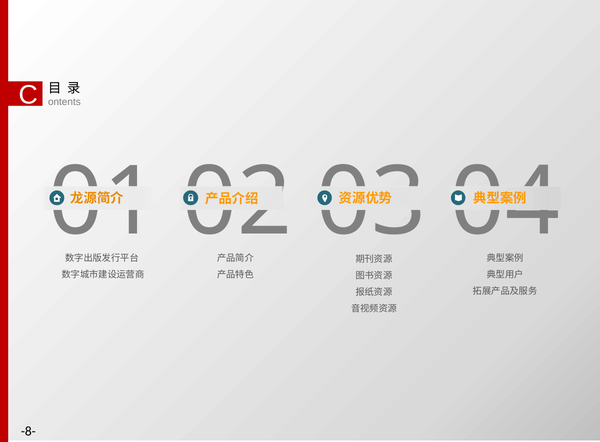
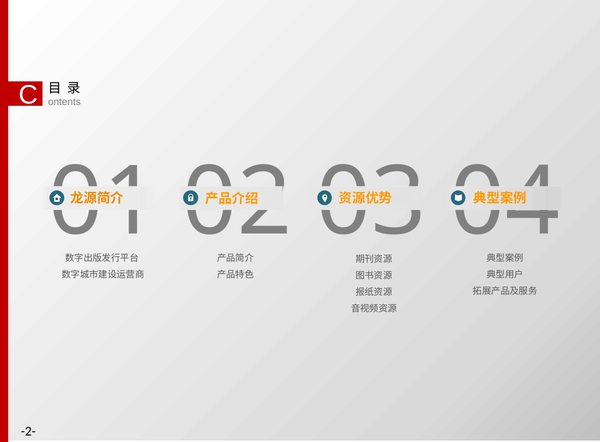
-8-: -8- -> -2- (28, 432)
